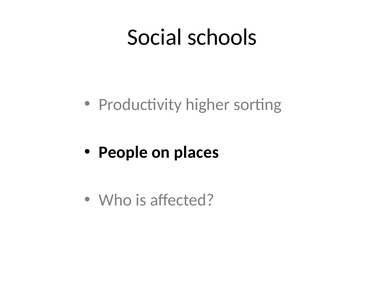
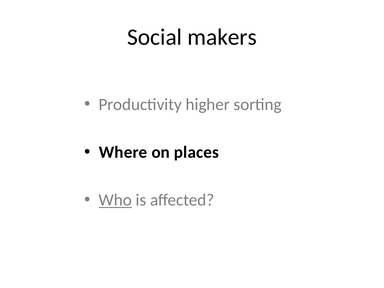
schools: schools -> makers (222, 37)
People: People -> Where (123, 152)
Who underline: none -> present (115, 200)
